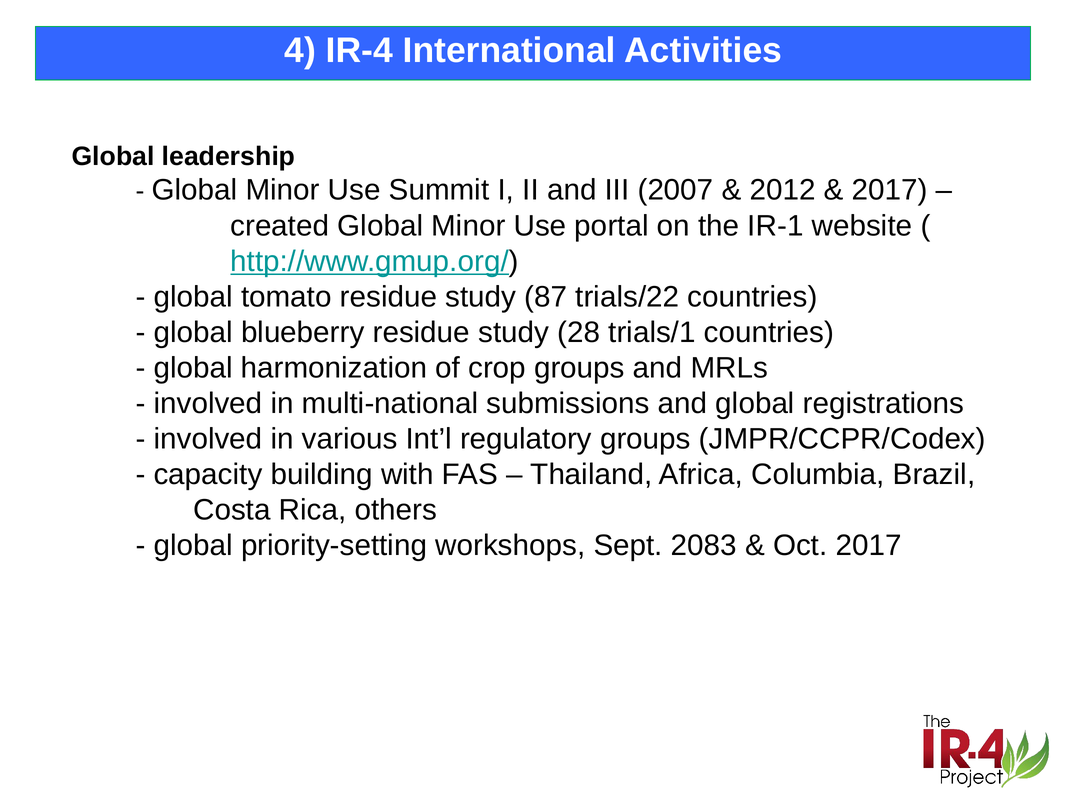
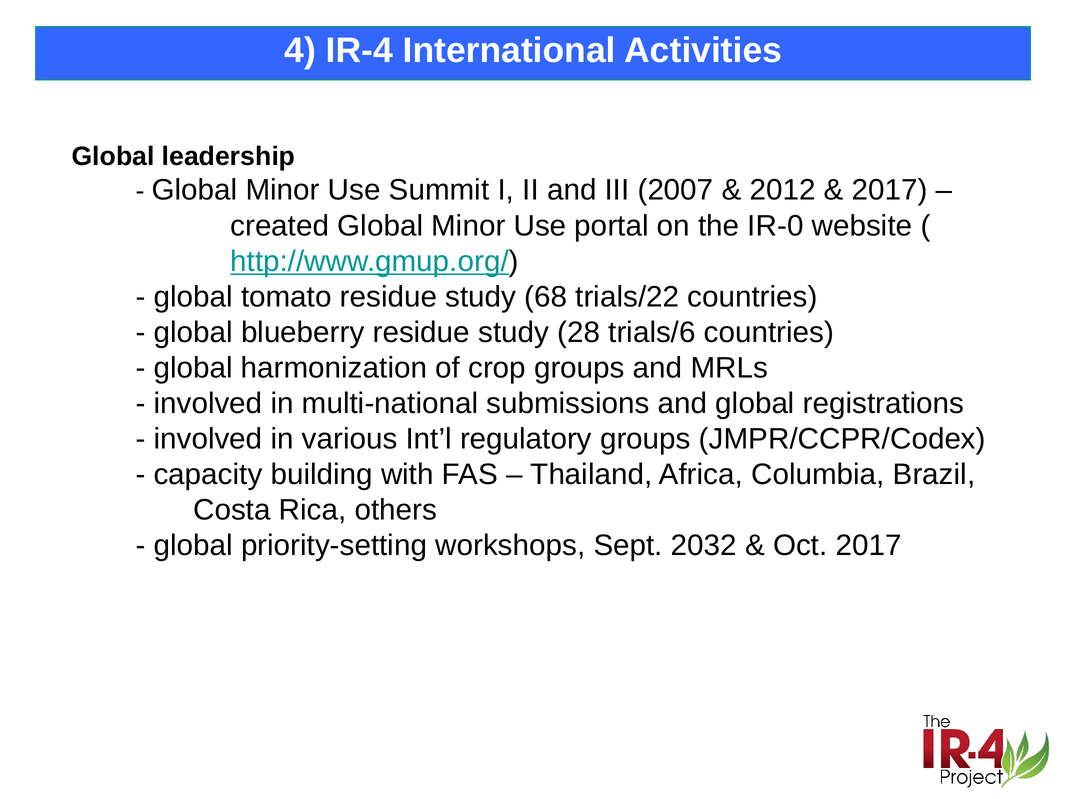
IR-1: IR-1 -> IR-0 (775, 226)
87: 87 -> 68 (546, 297)
trials/1: trials/1 -> trials/6 (652, 333)
2083: 2083 -> 2032 (704, 546)
